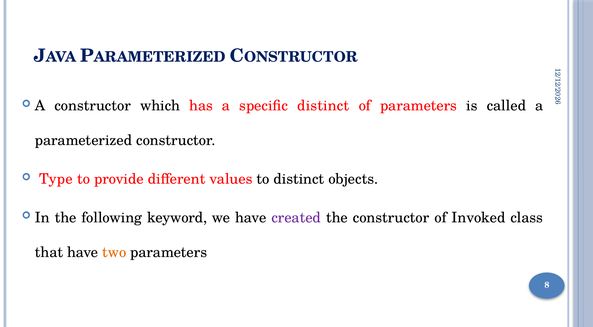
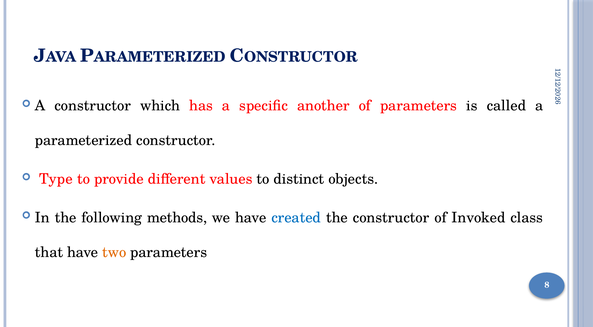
specific distinct: distinct -> another (323, 106)
keyword: keyword -> methods (177, 218)
created colour: purple -> blue (296, 218)
